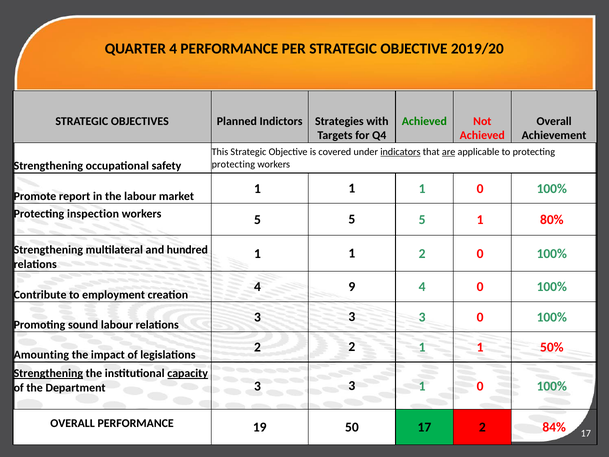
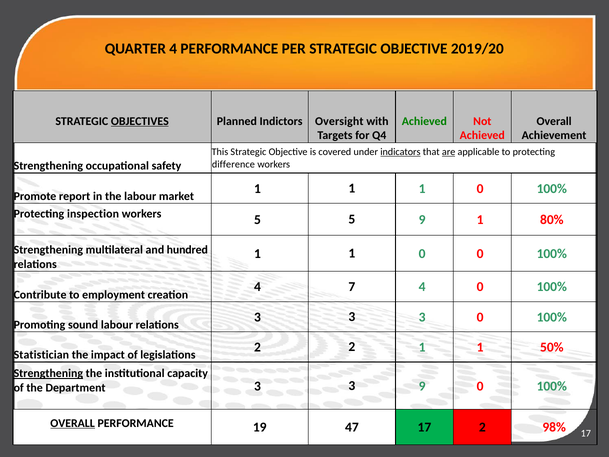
OBJECTIVES underline: none -> present (140, 121)
Strategies: Strategies -> Oversight (339, 121)
protecting: protecting -> difference (233, 164)
5 5 5: 5 -> 9 (422, 220)
2: 2 -> 0 (422, 254)
9: 9 -> 7 (352, 287)
Amounting: Amounting -> Statistician (41, 355)
capacity underline: present -> none (188, 373)
3 1: 1 -> 9 (422, 386)
OVERALL underline: none -> present (73, 423)
50: 50 -> 47 (352, 427)
84%: 84% -> 98% (554, 427)
